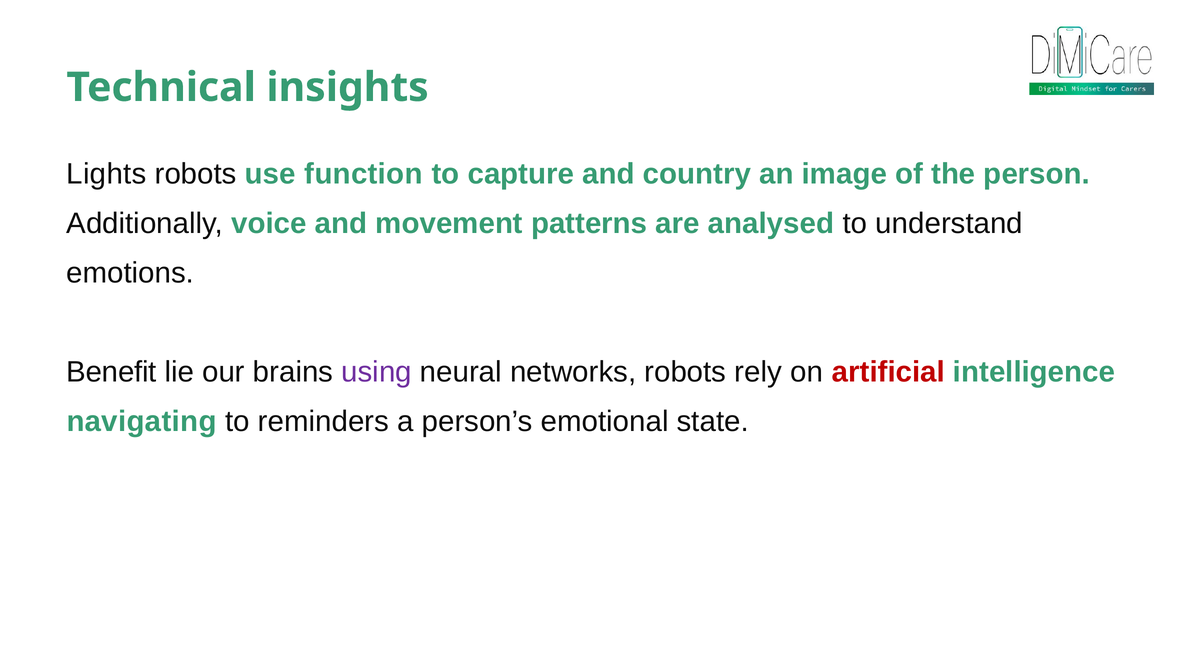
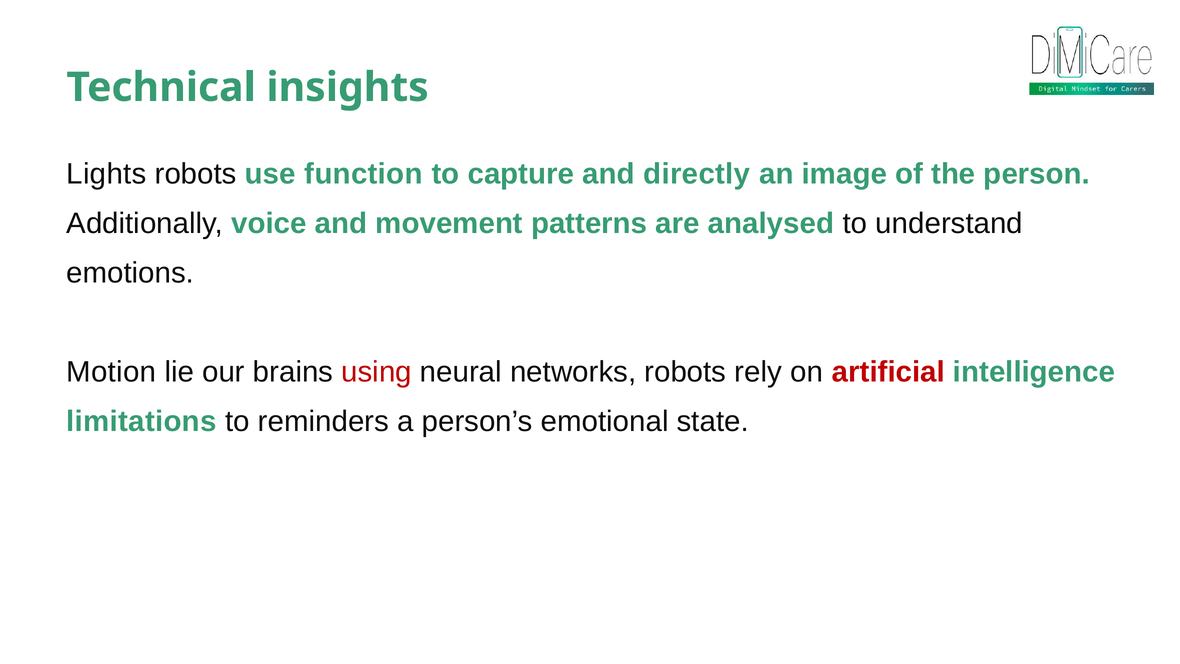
country: country -> directly (697, 174)
Benefit: Benefit -> Motion (111, 372)
using colour: purple -> red (377, 372)
navigating: navigating -> limitations (142, 422)
